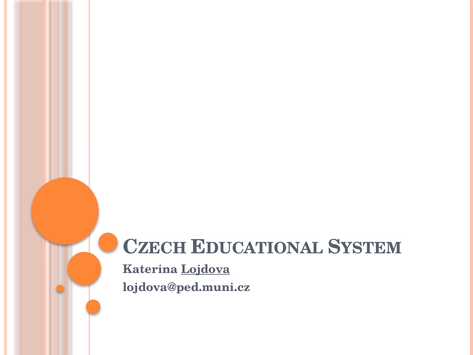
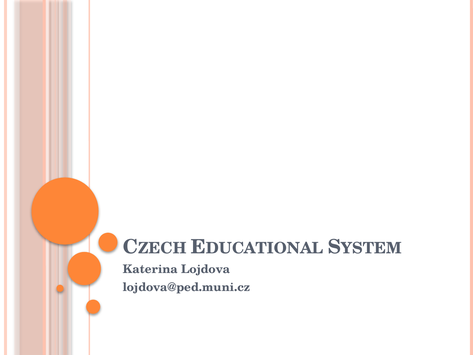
Lojdova underline: present -> none (206, 269)
